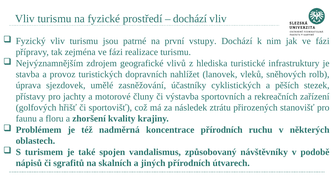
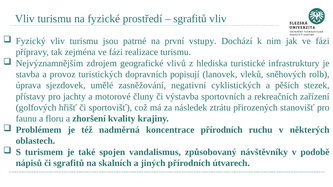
dochází: dochází -> sgrafitů (190, 19)
nahlížet: nahlížet -> popisují (185, 74)
účastníky: účastníky -> negativní (189, 86)
